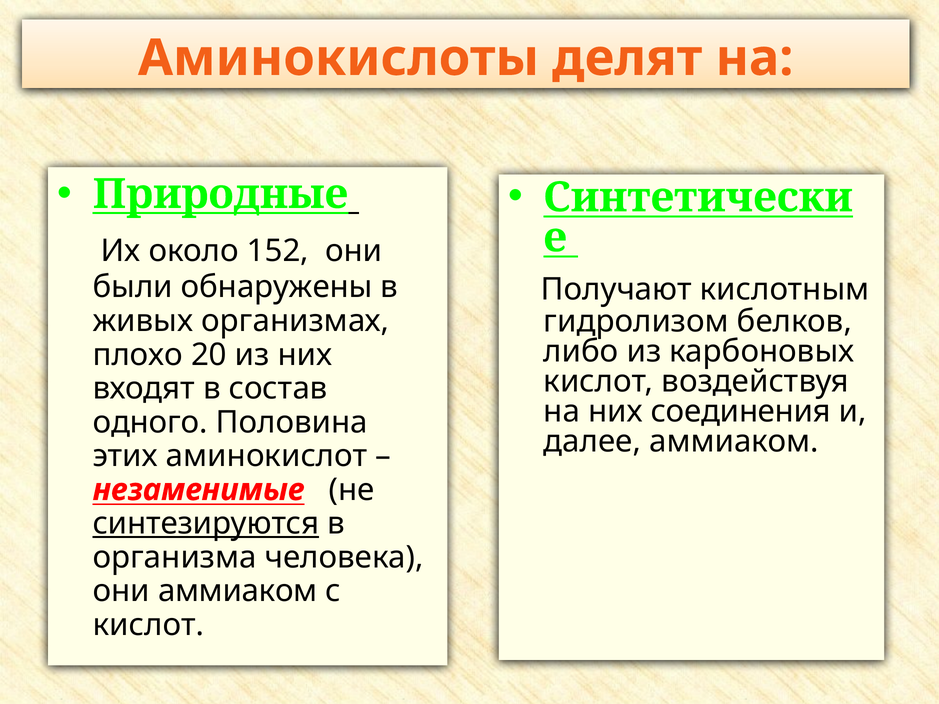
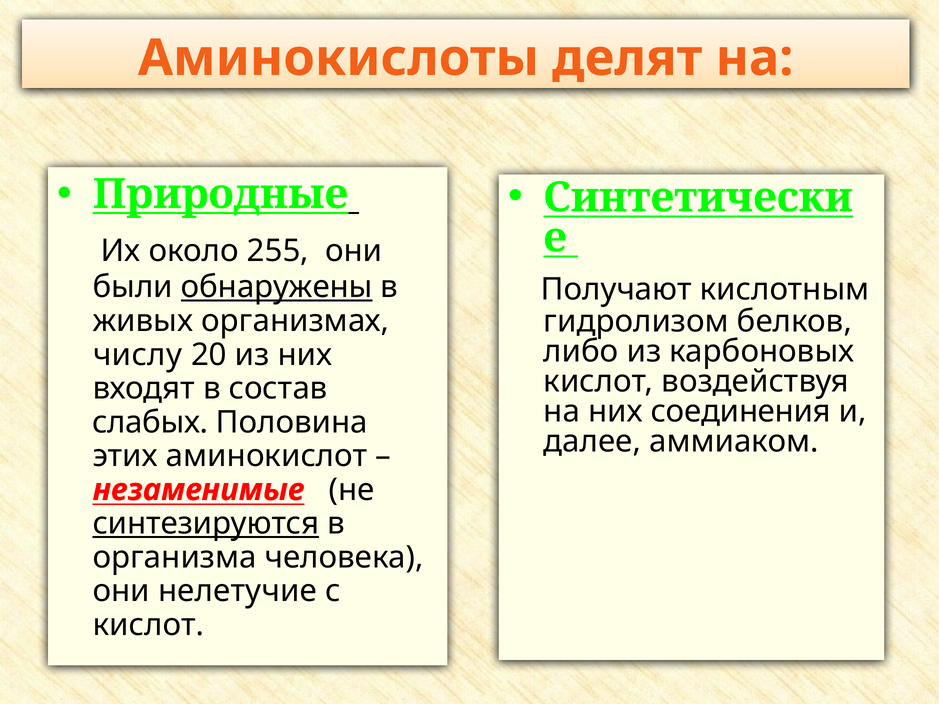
152: 152 -> 255 (278, 251)
обнаружены underline: none -> present (277, 287)
плохо: плохо -> числу (138, 355)
одного: одного -> слабых (150, 422)
они аммиаком: аммиаком -> нелетучие (237, 591)
